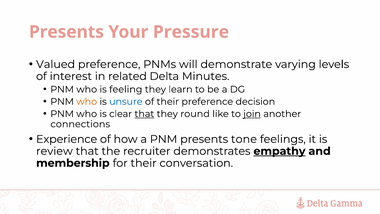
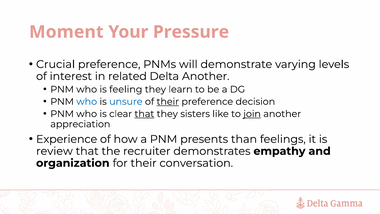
Presents: Presents -> Moment (66, 32)
Valued: Valued -> Crucial (56, 64)
Delta Minutes: Minutes -> Another (206, 76)
who colour: orange -> blue (87, 102)
their underline: none -> present (168, 102)
round: round -> sisters (195, 114)
connections: connections -> appreciation (80, 124)
tone: tone -> than (244, 139)
empathy underline: present -> none (279, 151)
membership: membership -> organization (73, 163)
